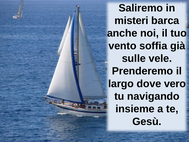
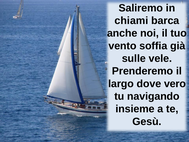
misteri: misteri -> chiami (131, 21)
